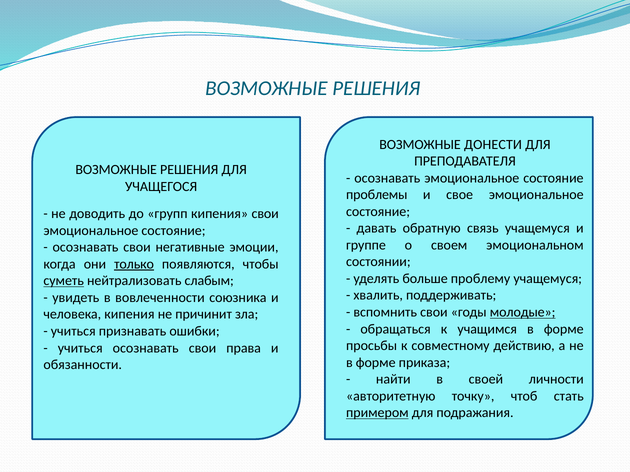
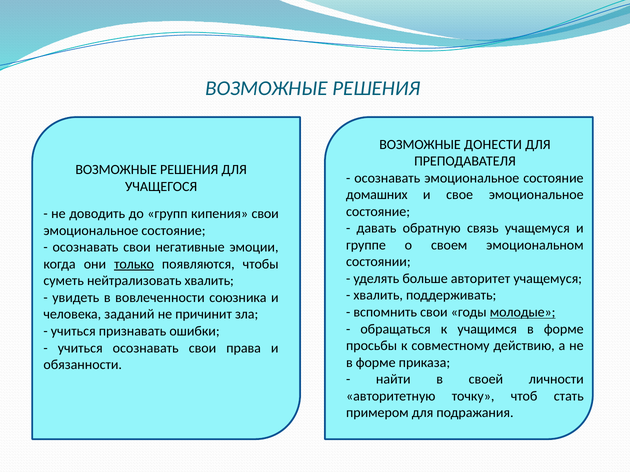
проблемы: проблемы -> домашних (377, 195)
проблему: проблему -> авторитет (481, 279)
суметь underline: present -> none (64, 281)
нейтрализовать слабым: слабым -> хвалить (209, 281)
человека кипения: кипения -> заданий (129, 315)
примером underline: present -> none (377, 413)
